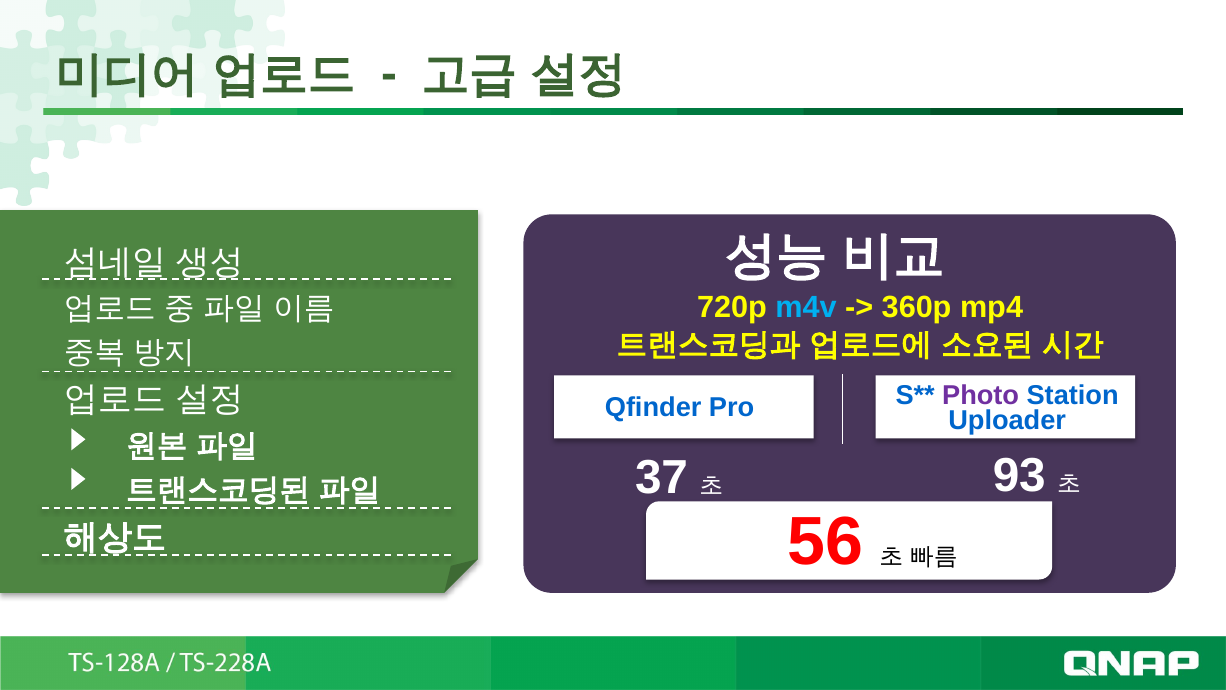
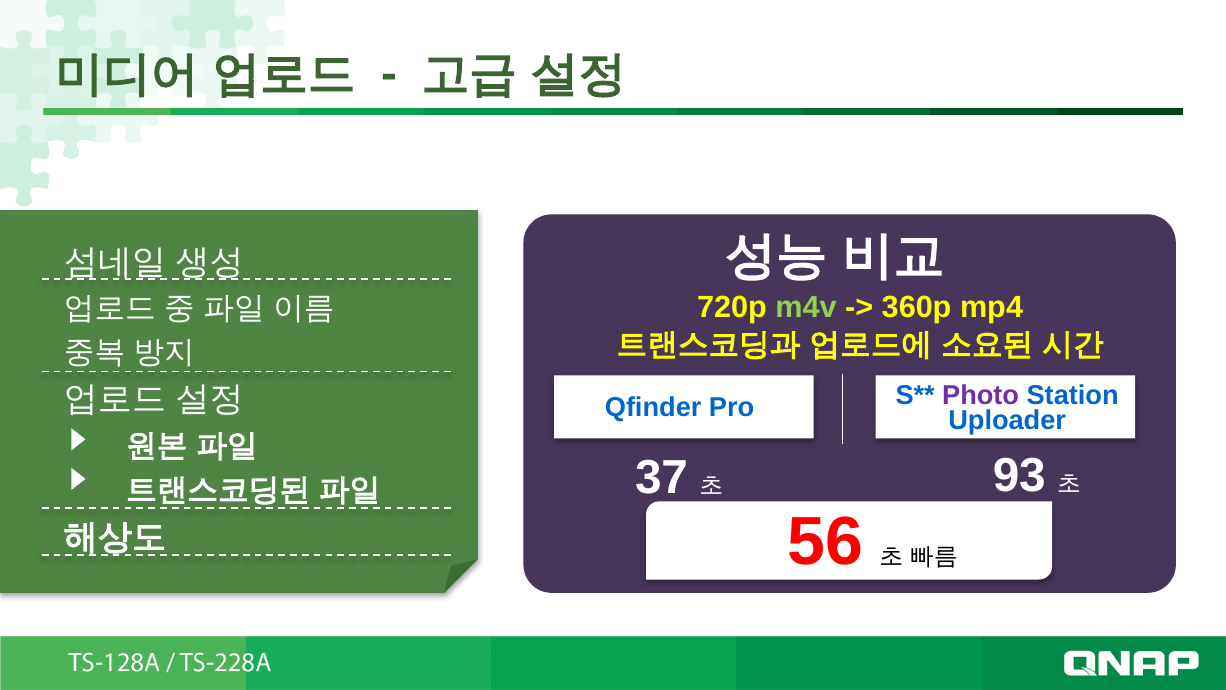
m4v colour: light blue -> light green (806, 307)
